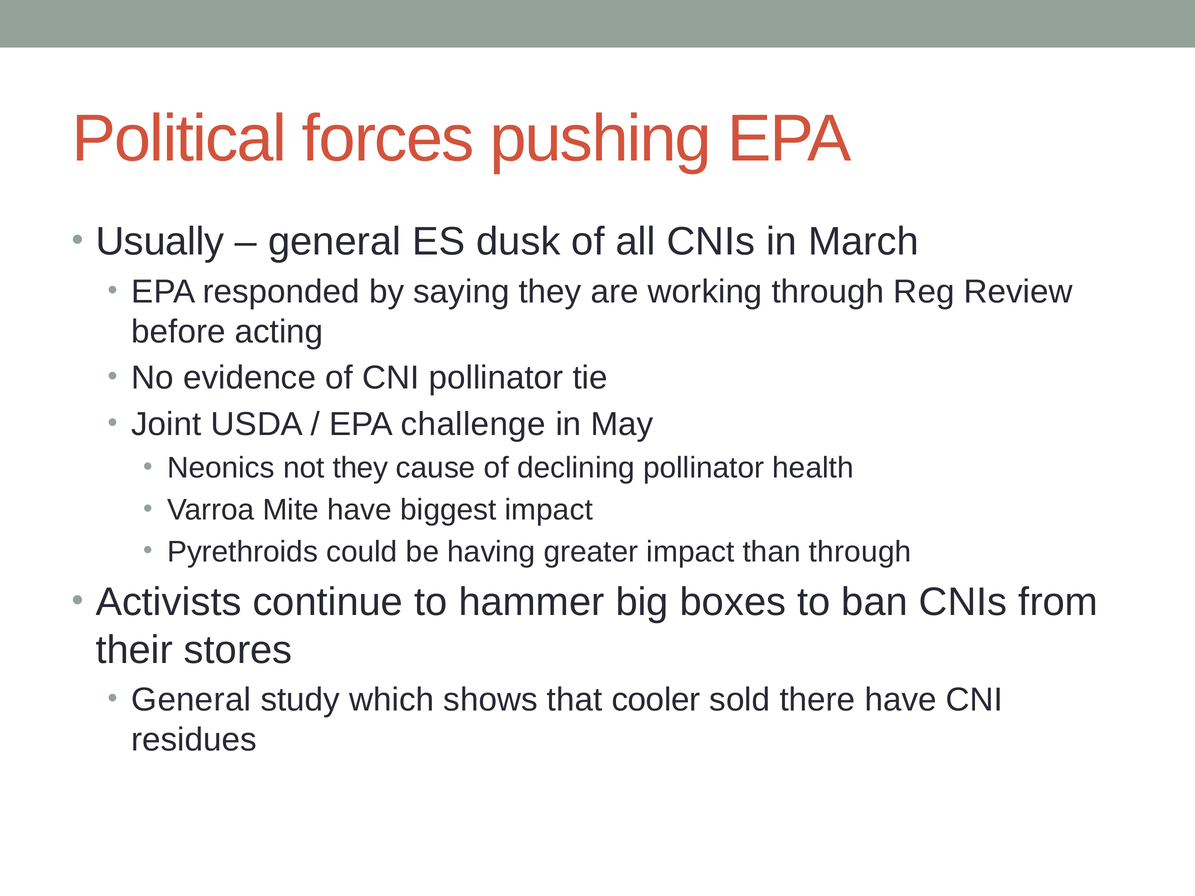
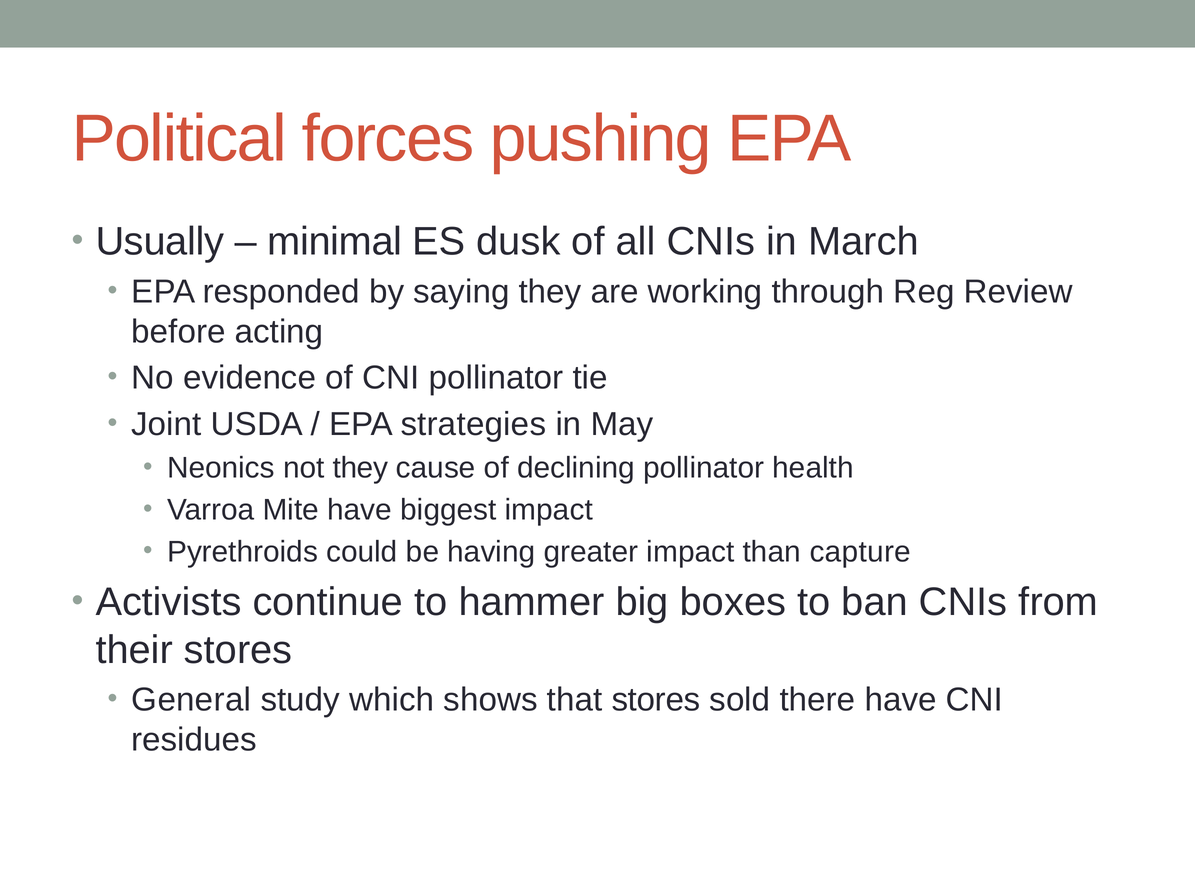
general: general -> minimal (335, 242)
challenge: challenge -> strategies (473, 425)
than through: through -> capture (860, 552)
that cooler: cooler -> stores (656, 700)
